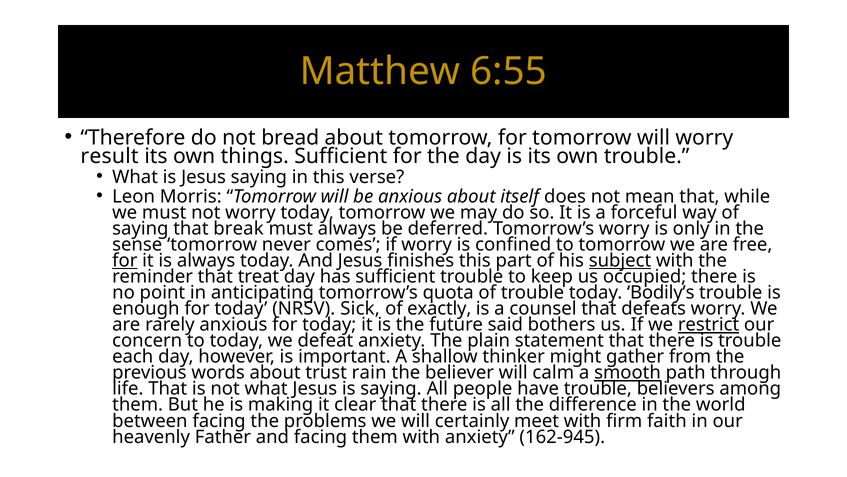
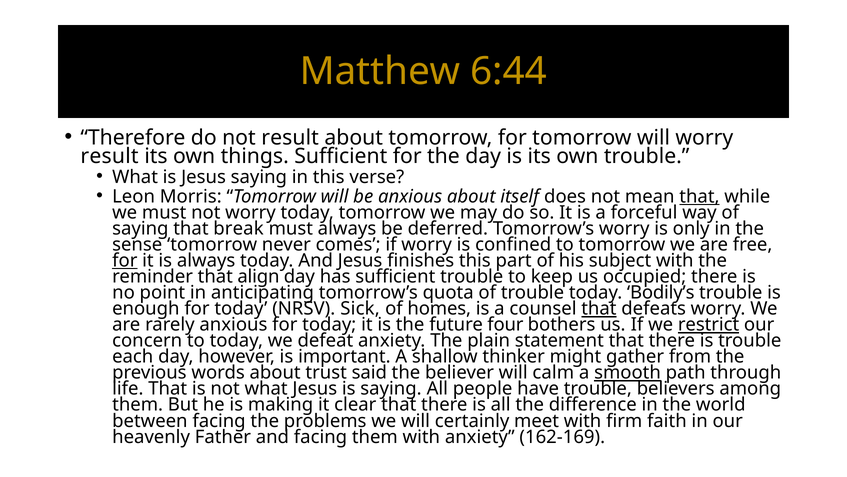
6:55: 6:55 -> 6:44 (509, 71)
not bread: bread -> result (290, 138)
that underline: none -> present (699, 196)
subject underline: present -> none (620, 260)
treat: treat -> align (258, 276)
exactly: exactly -> homes (439, 308)
that underline: none -> present (599, 308)
said: said -> four (505, 324)
rain: rain -> said (369, 372)
162-945: 162-945 -> 162-169 (562, 436)
